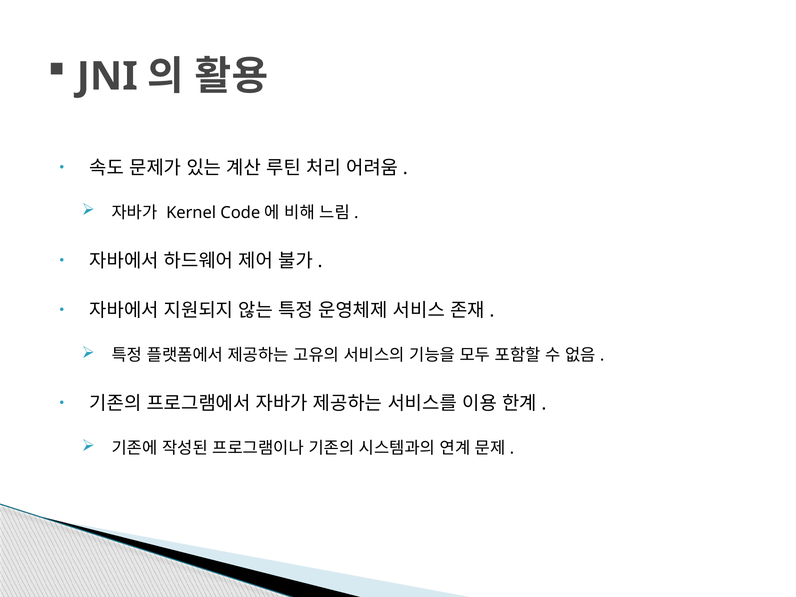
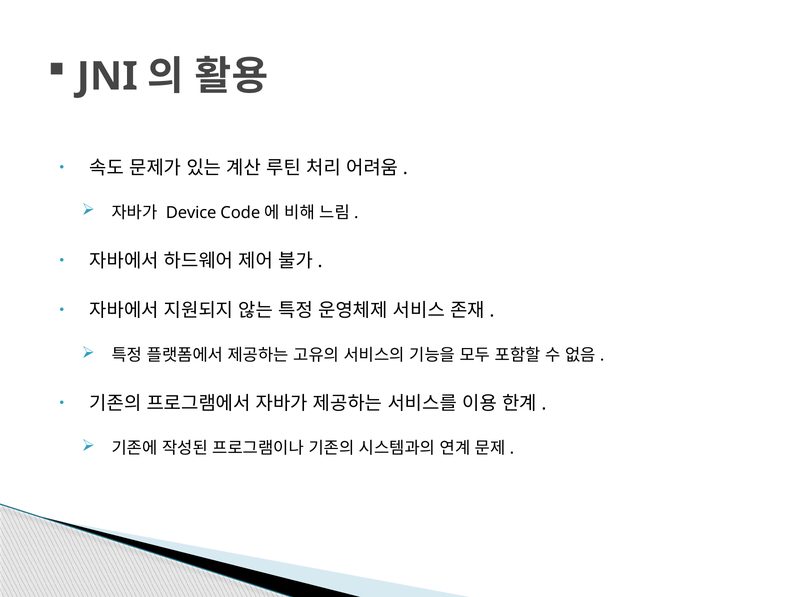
Kernel: Kernel -> Device (191, 213)
